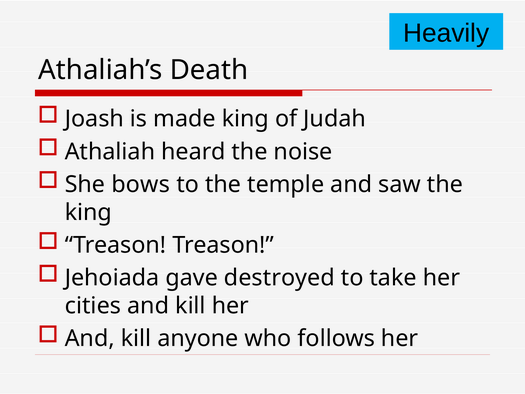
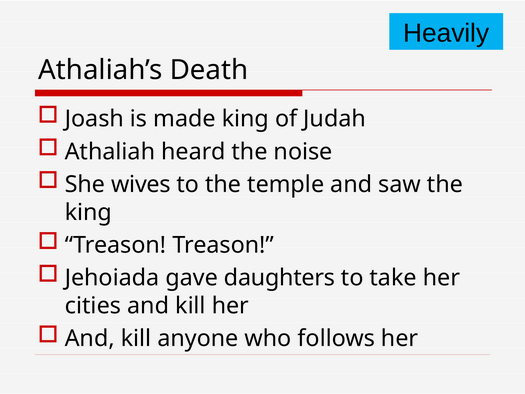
bows: bows -> wives (141, 184)
destroyed: destroyed -> daughters (280, 278)
